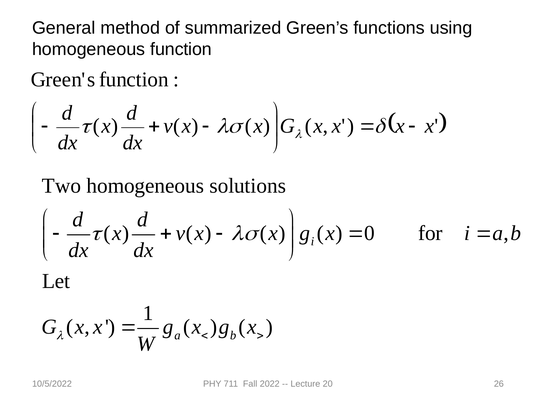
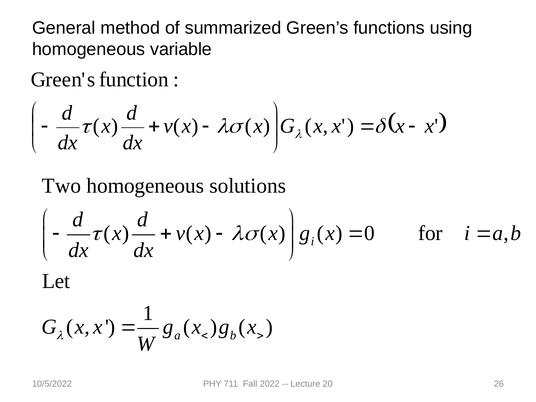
homogeneous function: function -> variable (181, 49)
